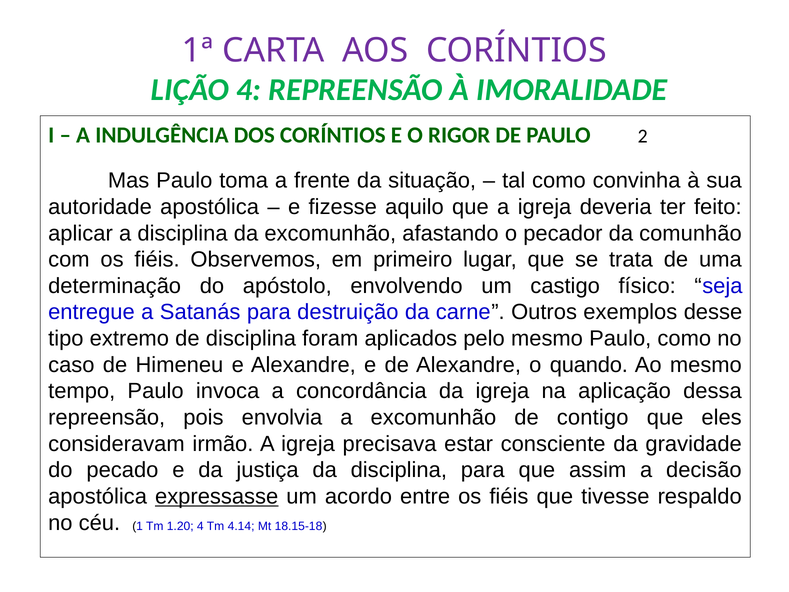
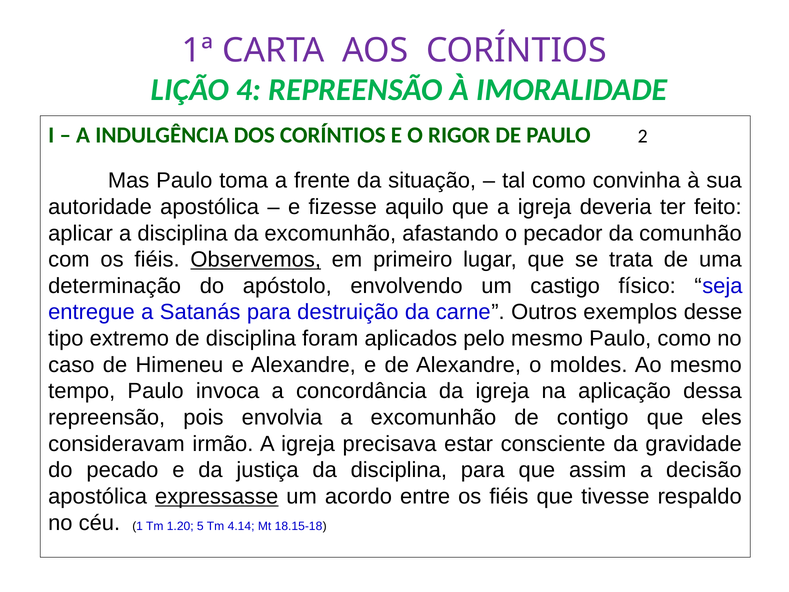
Observemos underline: none -> present (256, 260)
quando: quando -> moldes (589, 365)
1.20 4: 4 -> 5 (200, 526)
